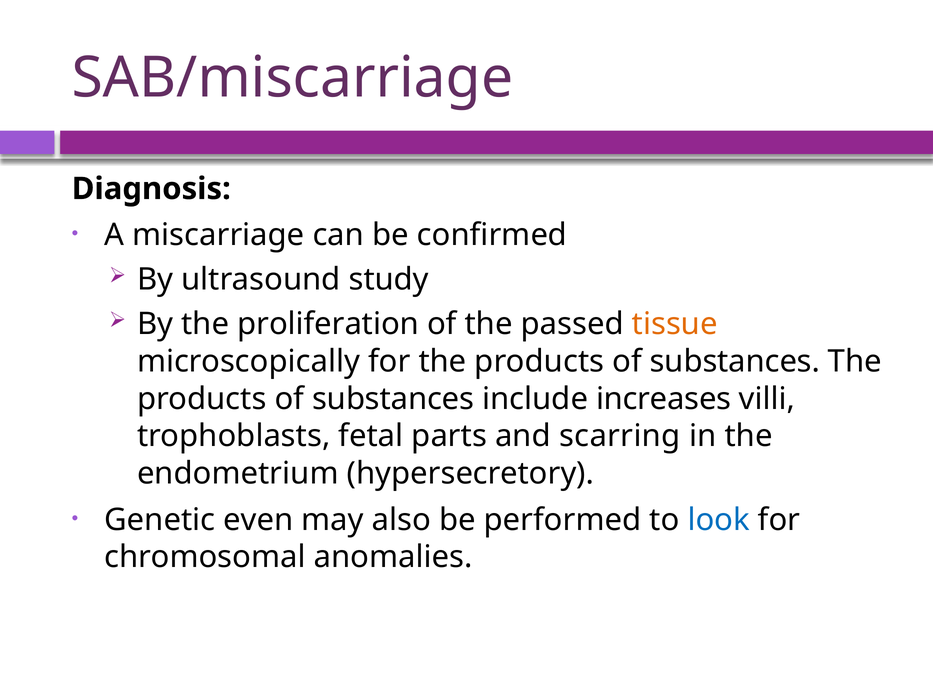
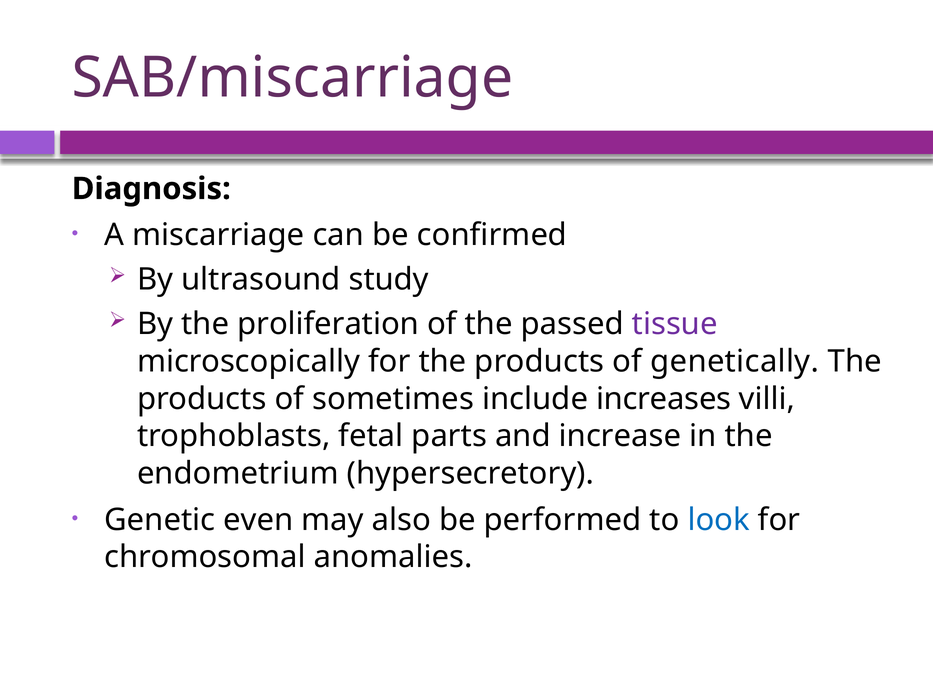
tissue colour: orange -> purple (675, 324)
substances: substances -> genetically (735, 361)
substances: substances -> sometimes (393, 399)
scarring: scarring -> increase (620, 436)
